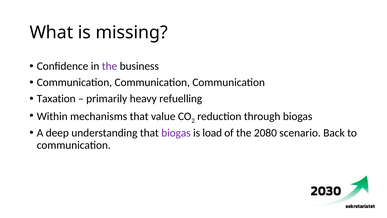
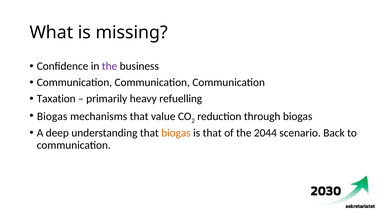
Within: Within -> Biogas (52, 116)
biogas colour: purple -> orange (176, 133)
is load: load -> that (212, 133)
2080: 2080 -> 2044 (265, 133)
